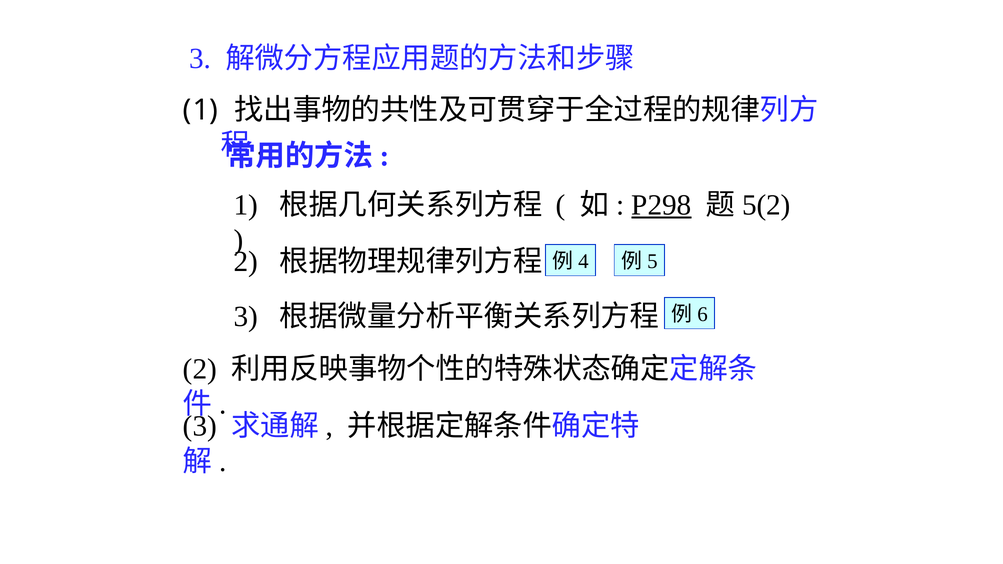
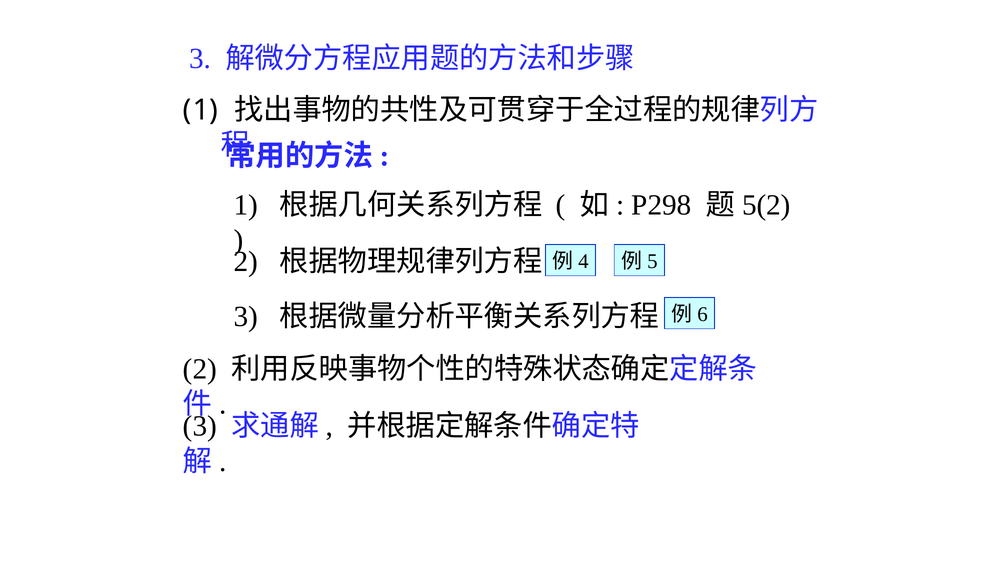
P298 underline: present -> none (661, 205)
